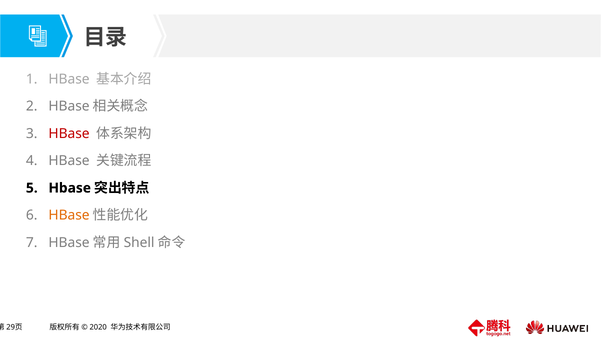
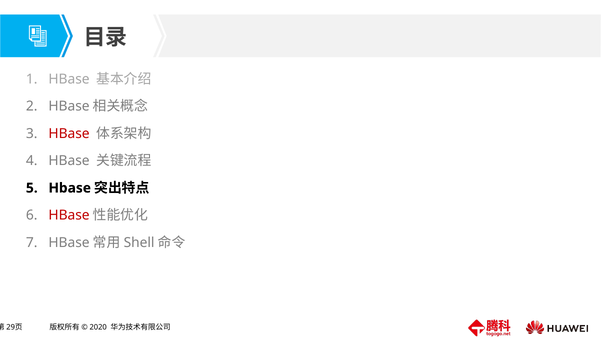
HBase colour: orange -> red (69, 215)
